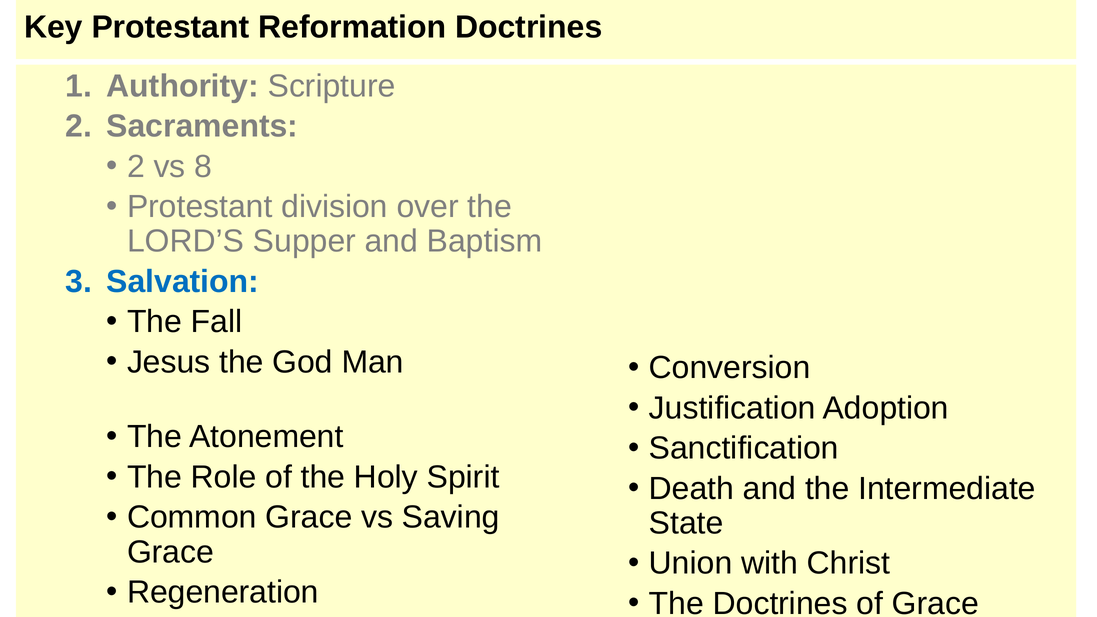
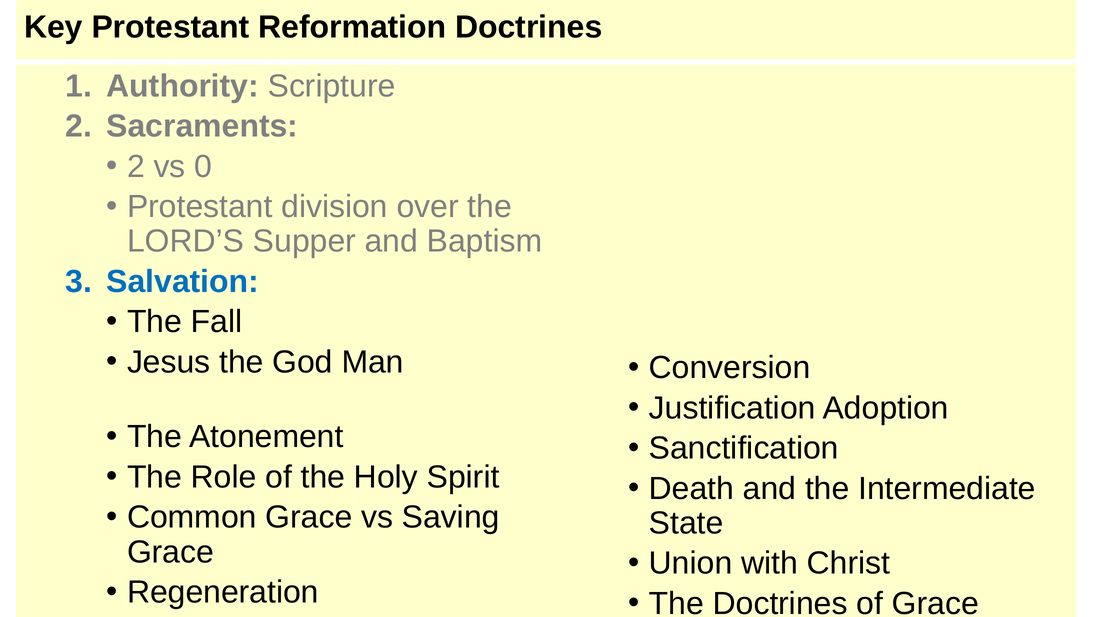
8: 8 -> 0 (203, 166)
